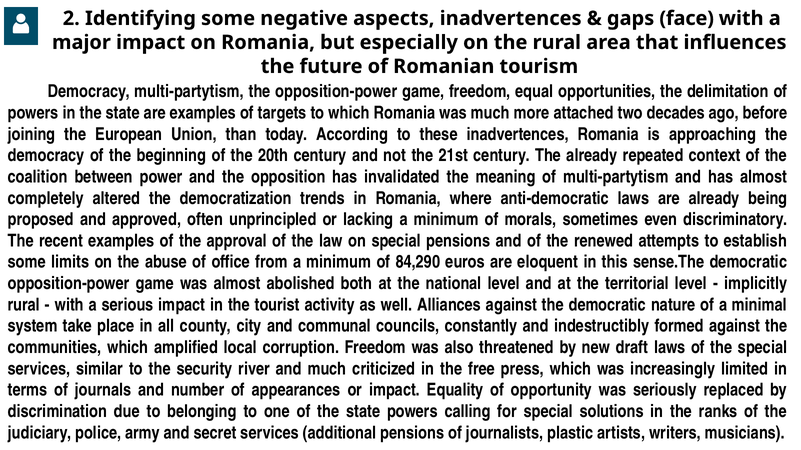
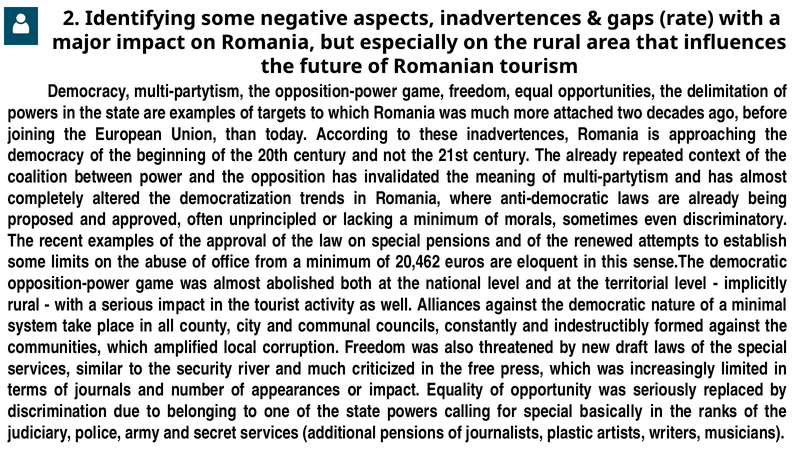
face: face -> rate (687, 18)
84,290: 84,290 -> 20,462 (418, 262)
solutions: solutions -> basically (612, 412)
